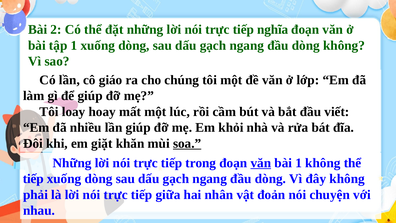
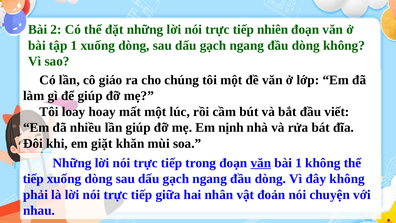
nghĩa: nghĩa -> nhiên (273, 30)
khỏi: khỏi -> nịnh (231, 127)
soa underline: present -> none (187, 143)
